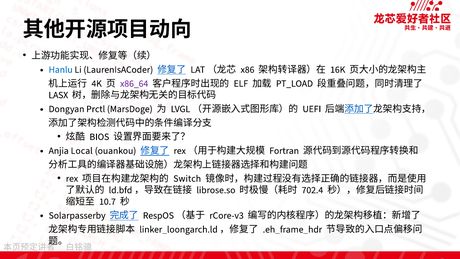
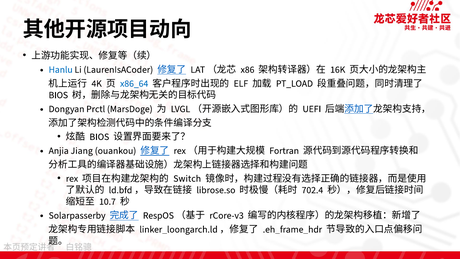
x86_64 colour: purple -> blue (134, 83)
LASX: LASX -> BIOS (58, 95)
Local: Local -> Jiang (82, 151)
